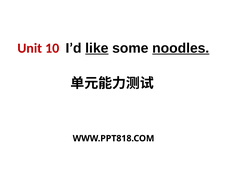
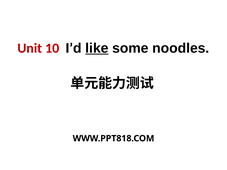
noodles underline: present -> none (181, 48)
